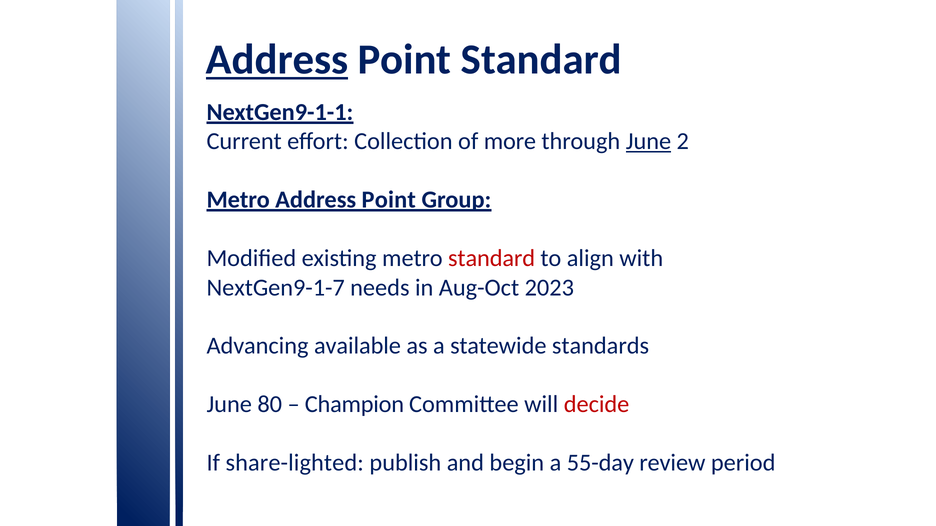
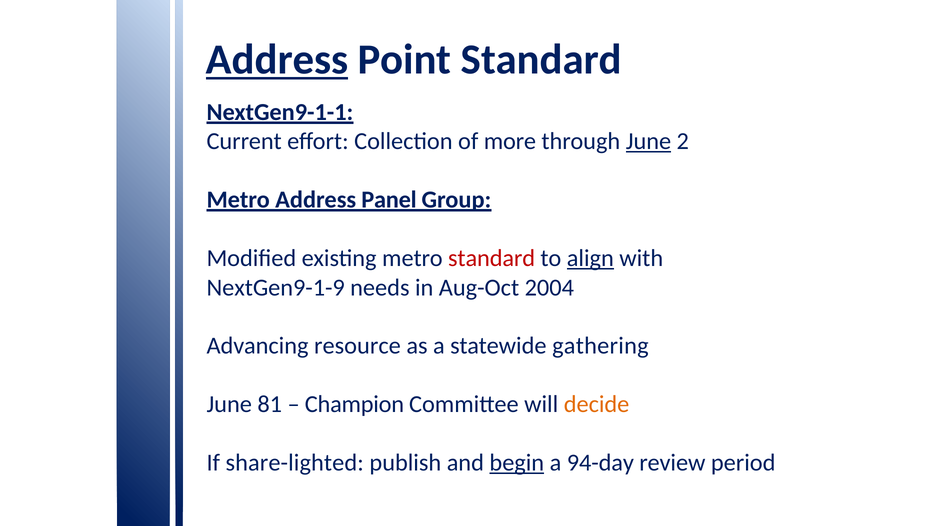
Metro Address Point: Point -> Panel (389, 200)
align underline: none -> present (590, 259)
NextGen9-1-7: NextGen9-1-7 -> NextGen9-1-9 (276, 288)
2023: 2023 -> 2004 (549, 288)
available: available -> resource (357, 346)
standards: standards -> gathering (600, 346)
80: 80 -> 81 (270, 405)
decide colour: red -> orange (597, 405)
begin underline: none -> present (517, 463)
55-day: 55-day -> 94-day (600, 463)
